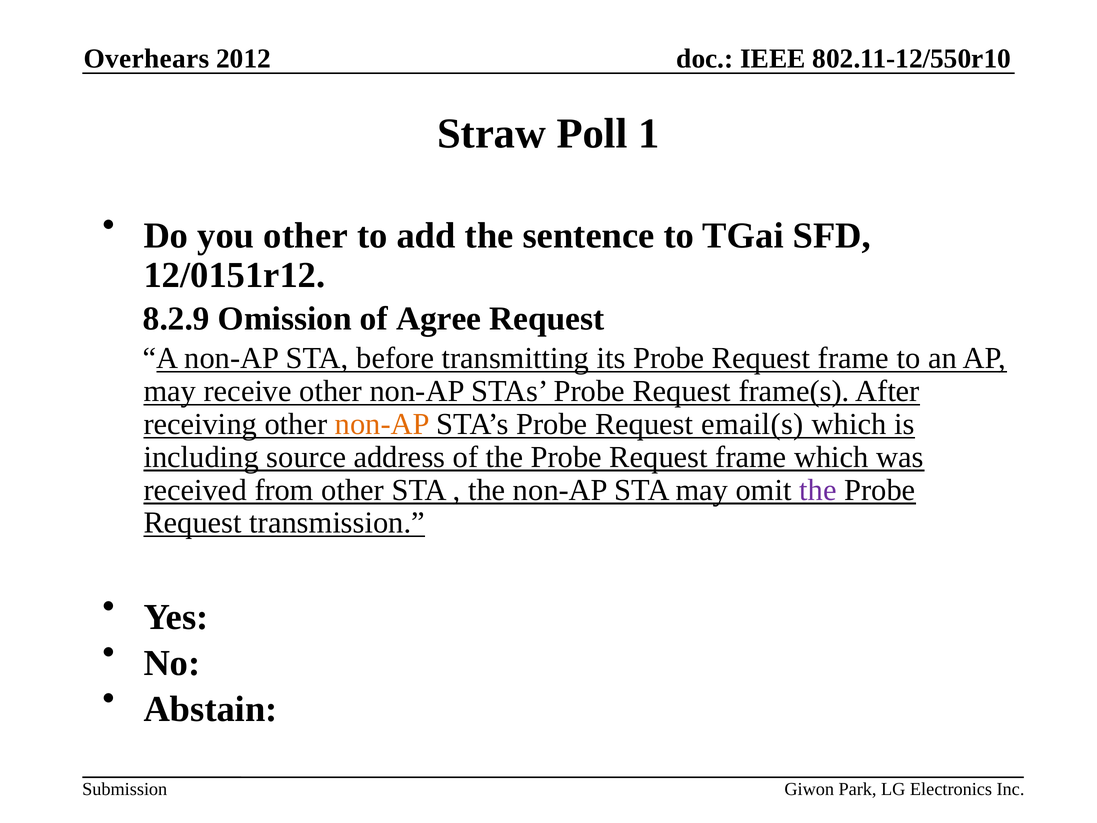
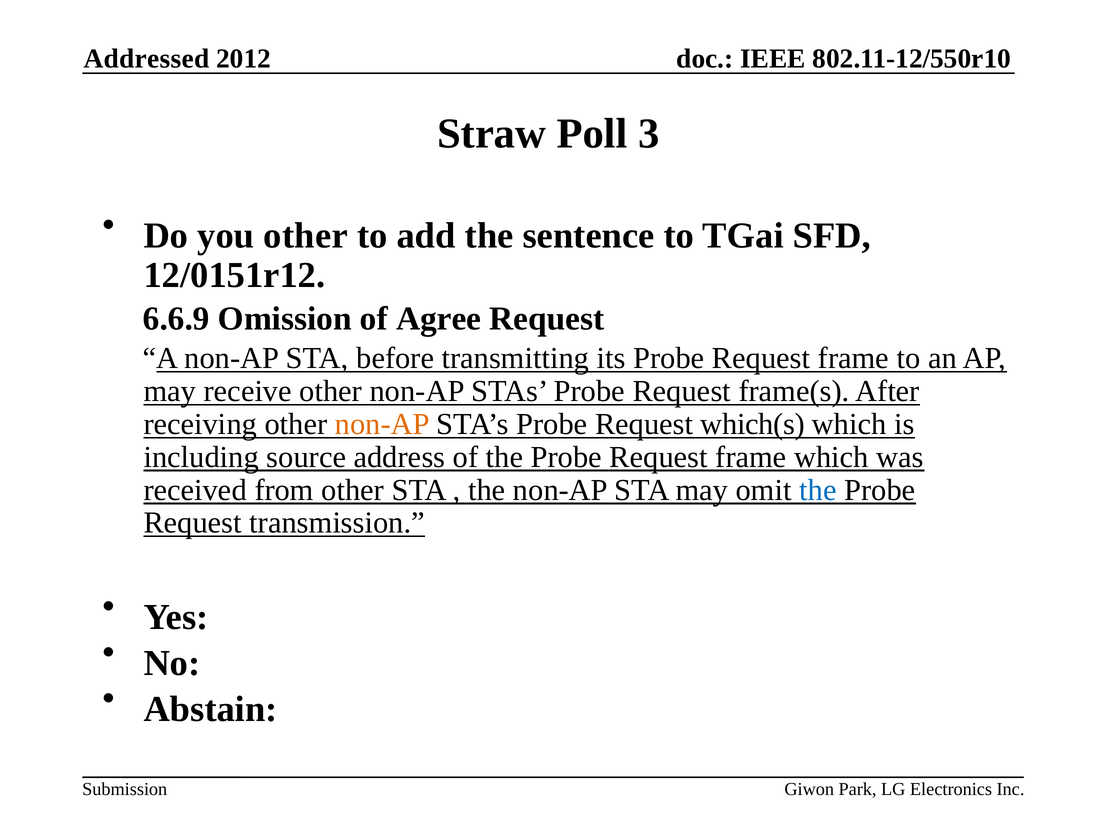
Overhears: Overhears -> Addressed (147, 59)
1: 1 -> 3 (649, 134)
8.2.9: 8.2.9 -> 6.6.9 (176, 319)
email(s: email(s -> which(s (753, 424)
the colour: purple -> blue (818, 490)
